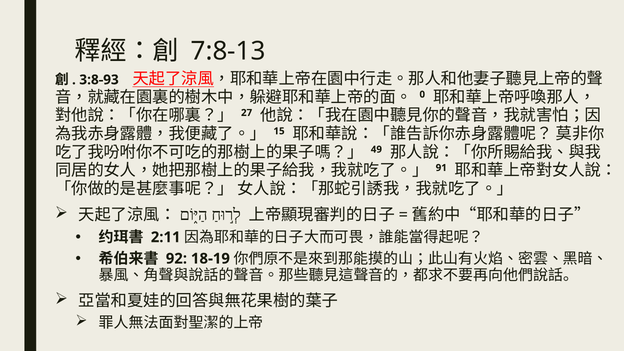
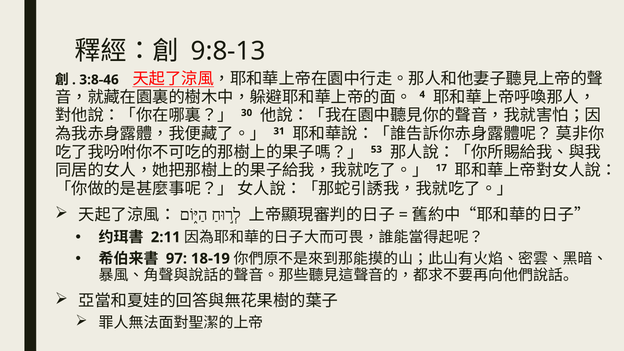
7:8-13: 7:8-13 -> 9:8-13 (228, 51)
3:8-93: 3:8-93 -> 3:8-46 (99, 80)
0: 0 -> 4 (422, 94)
27: 27 -> 30 (247, 113)
15: 15 -> 31 (279, 131)
49: 49 -> 53 (376, 149)
91: 91 -> 17 (441, 168)
92: 92 -> 97 (176, 259)
